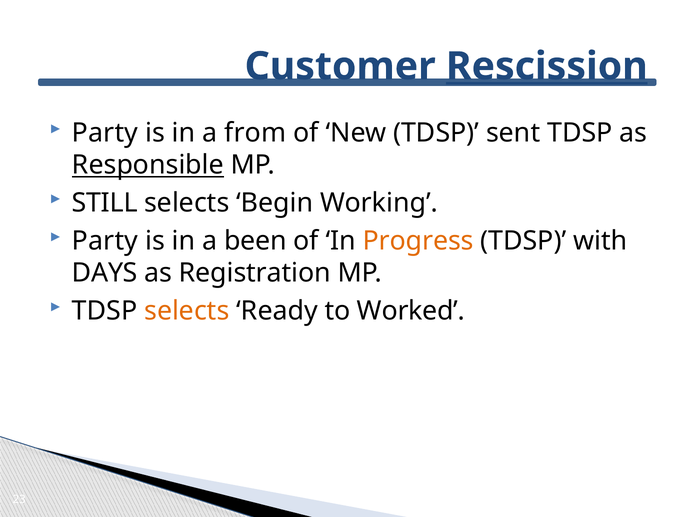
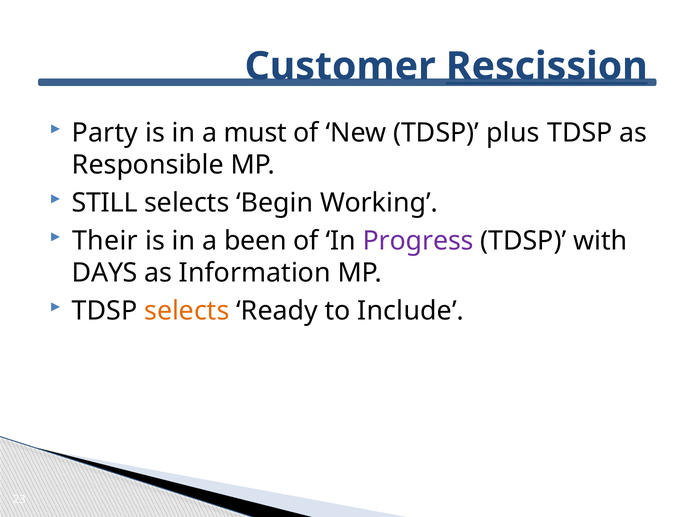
from: from -> must (255, 133)
sent: sent -> plus (513, 133)
Responsible underline: present -> none (148, 165)
Party: Party -> Their (105, 241)
Progress colour: orange -> purple (418, 241)
Registration: Registration -> Information (255, 273)
Worked: Worked -> Include (411, 311)
